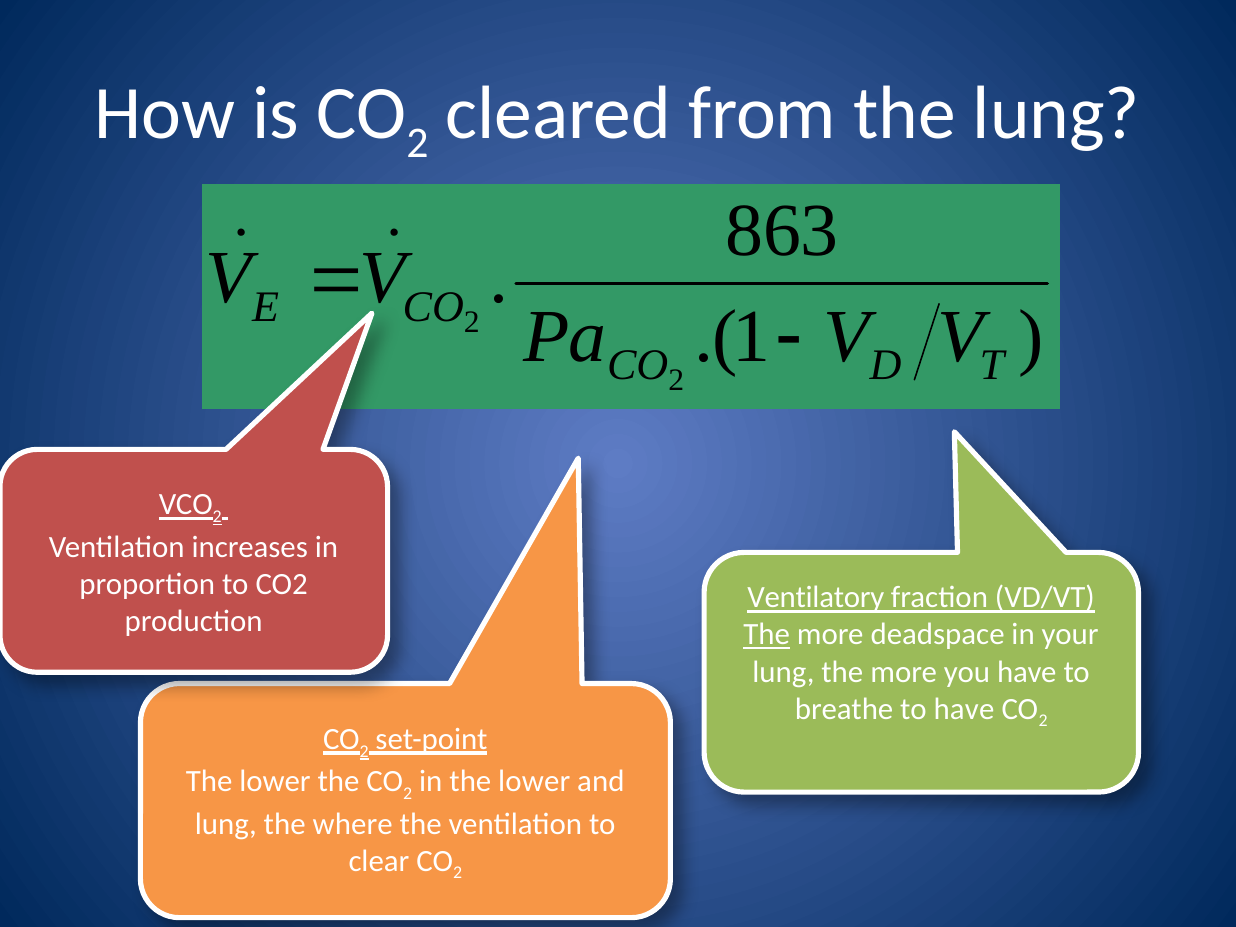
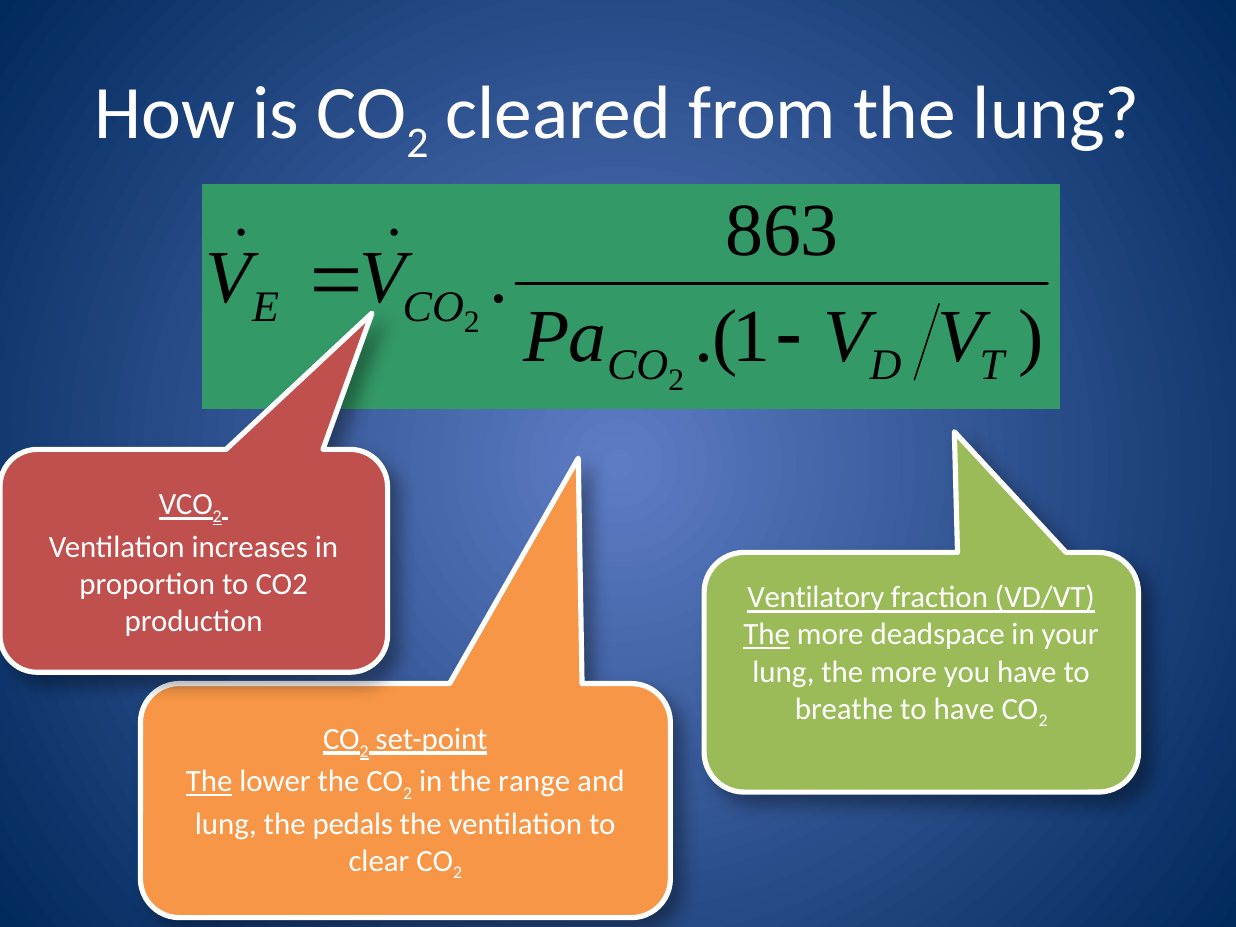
The underline: none -> present (209, 782)
in the lower: lower -> range (534, 782)
where: where -> pedals (353, 824)
